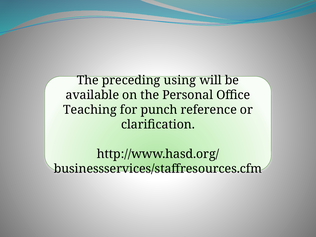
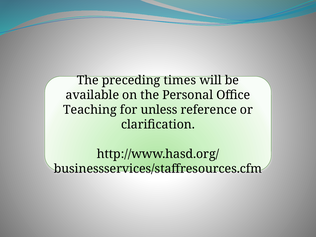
using: using -> times (180, 80)
punch: punch -> unless (159, 110)
